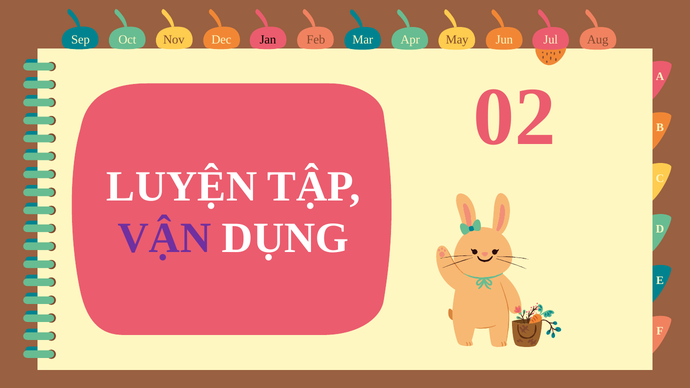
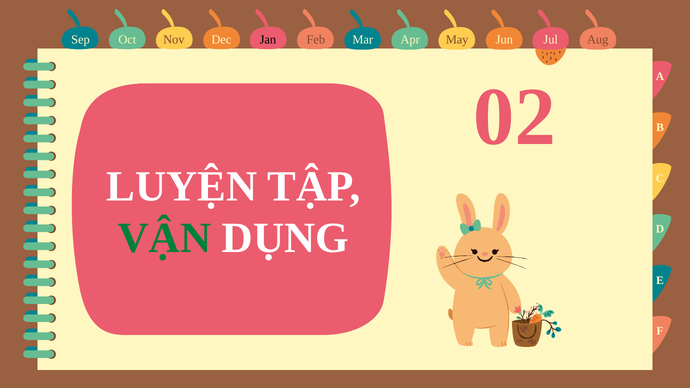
VẬN colour: purple -> green (165, 238)
